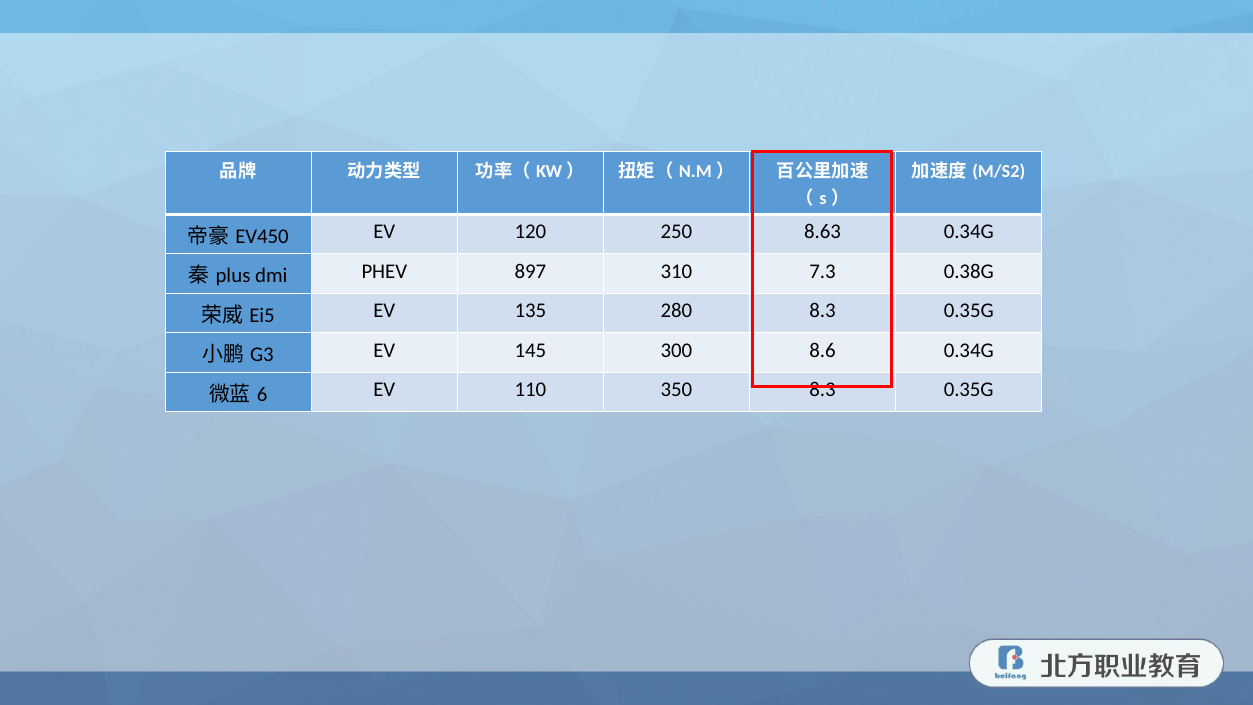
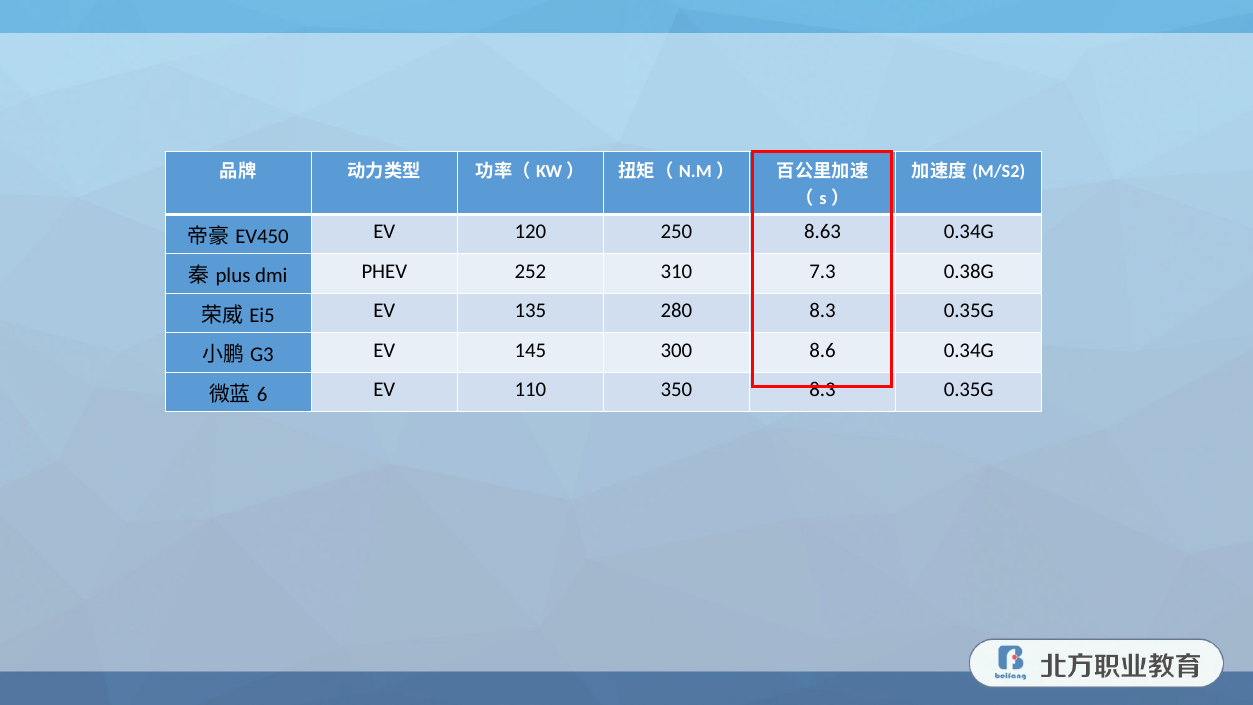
897: 897 -> 252 (530, 271)
